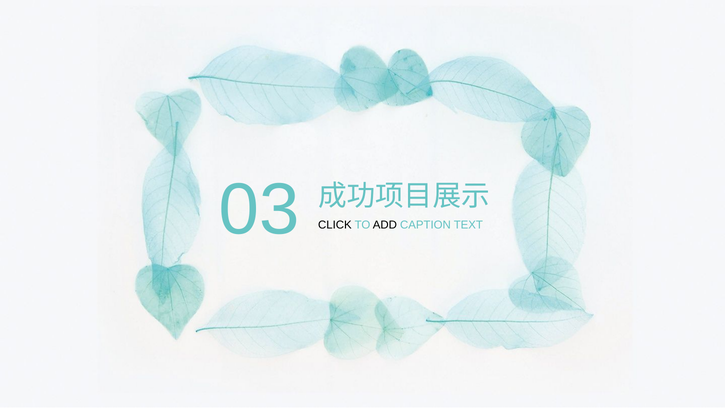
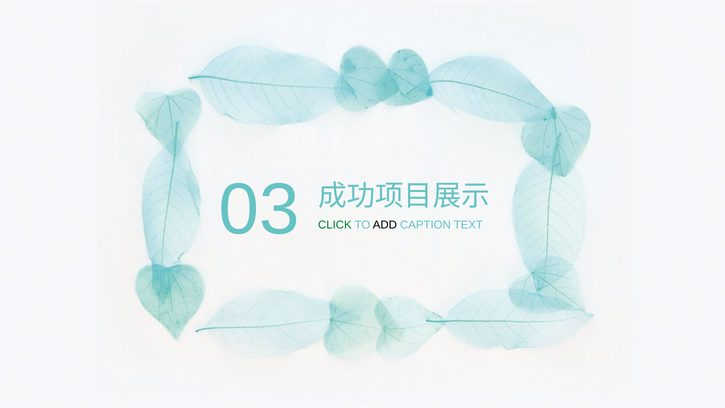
CLICK colour: black -> green (335, 225)
